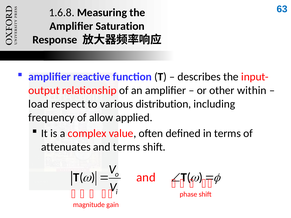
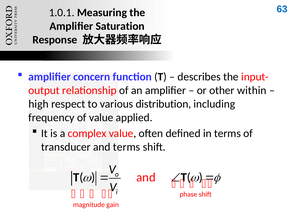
1.6.8: 1.6.8 -> 1.0.1 (62, 13)
reactive: reactive -> concern (92, 77)
load: load -> high (39, 104)
of allow: allow -> value (101, 118)
attenuates: attenuates -> transducer (66, 147)
